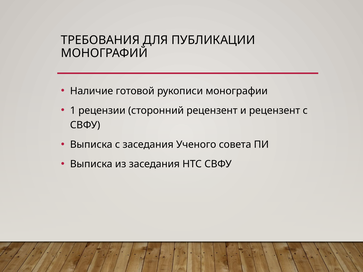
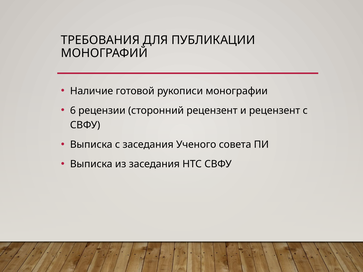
1: 1 -> 6 (73, 111)
